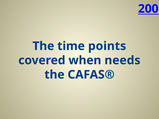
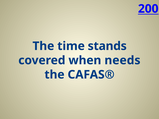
points: points -> stands (107, 46)
